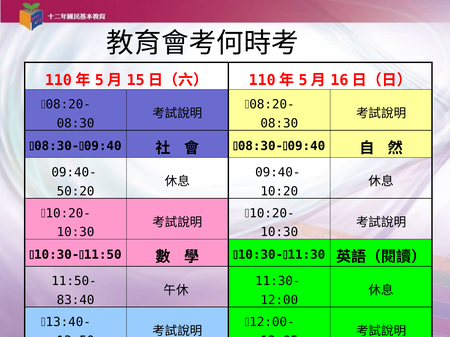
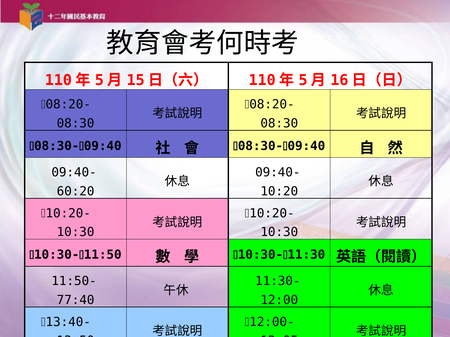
50:20: 50:20 -> 60:20 (76, 192)
83:40: 83:40 -> 77:40 (76, 300)
